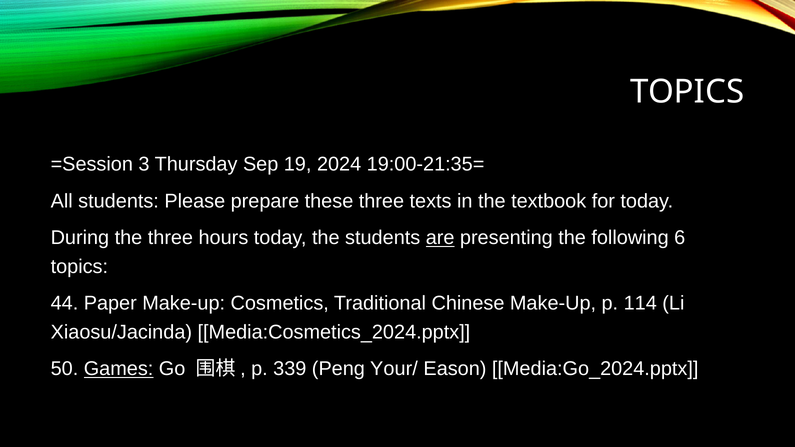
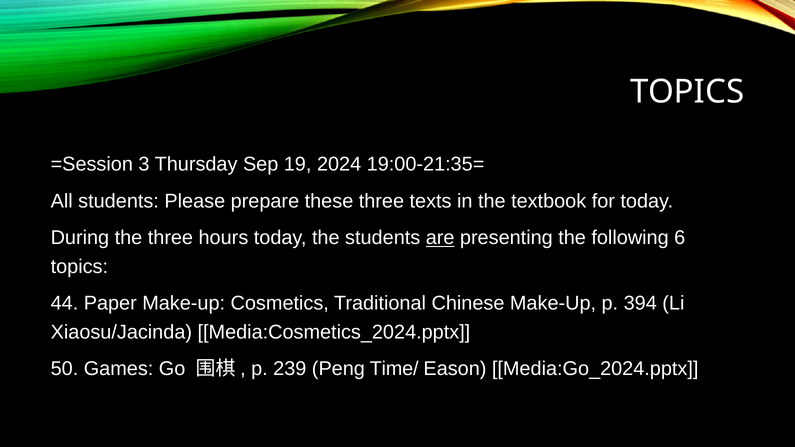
114: 114 -> 394 (640, 303)
Games underline: present -> none (119, 369)
339: 339 -> 239 (290, 369)
Your/: Your/ -> Time/ (394, 369)
